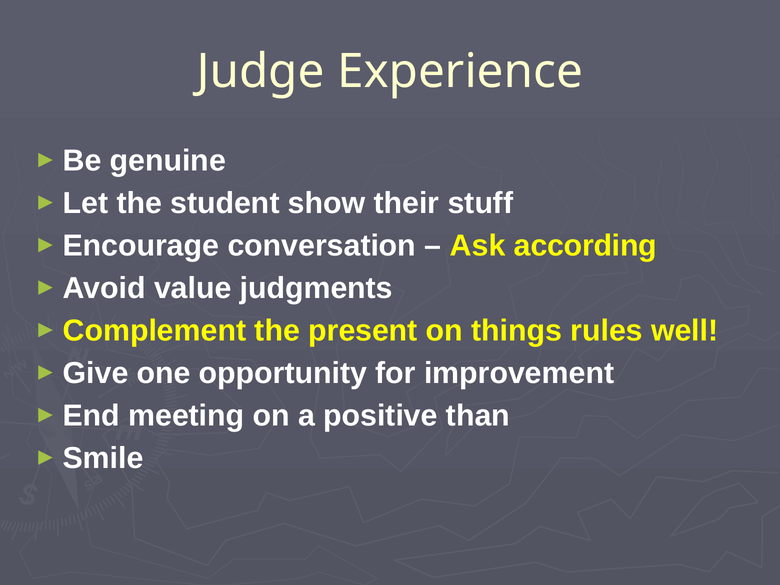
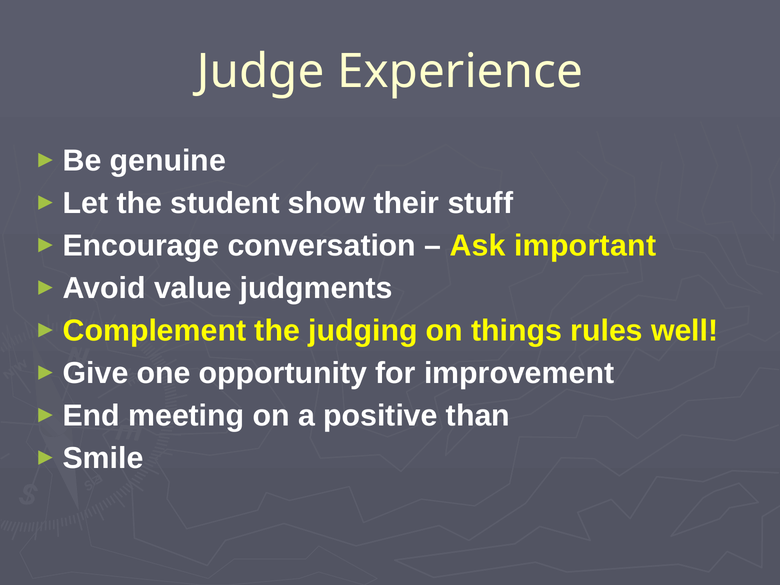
according: according -> important (585, 246)
present: present -> judging (363, 331)
